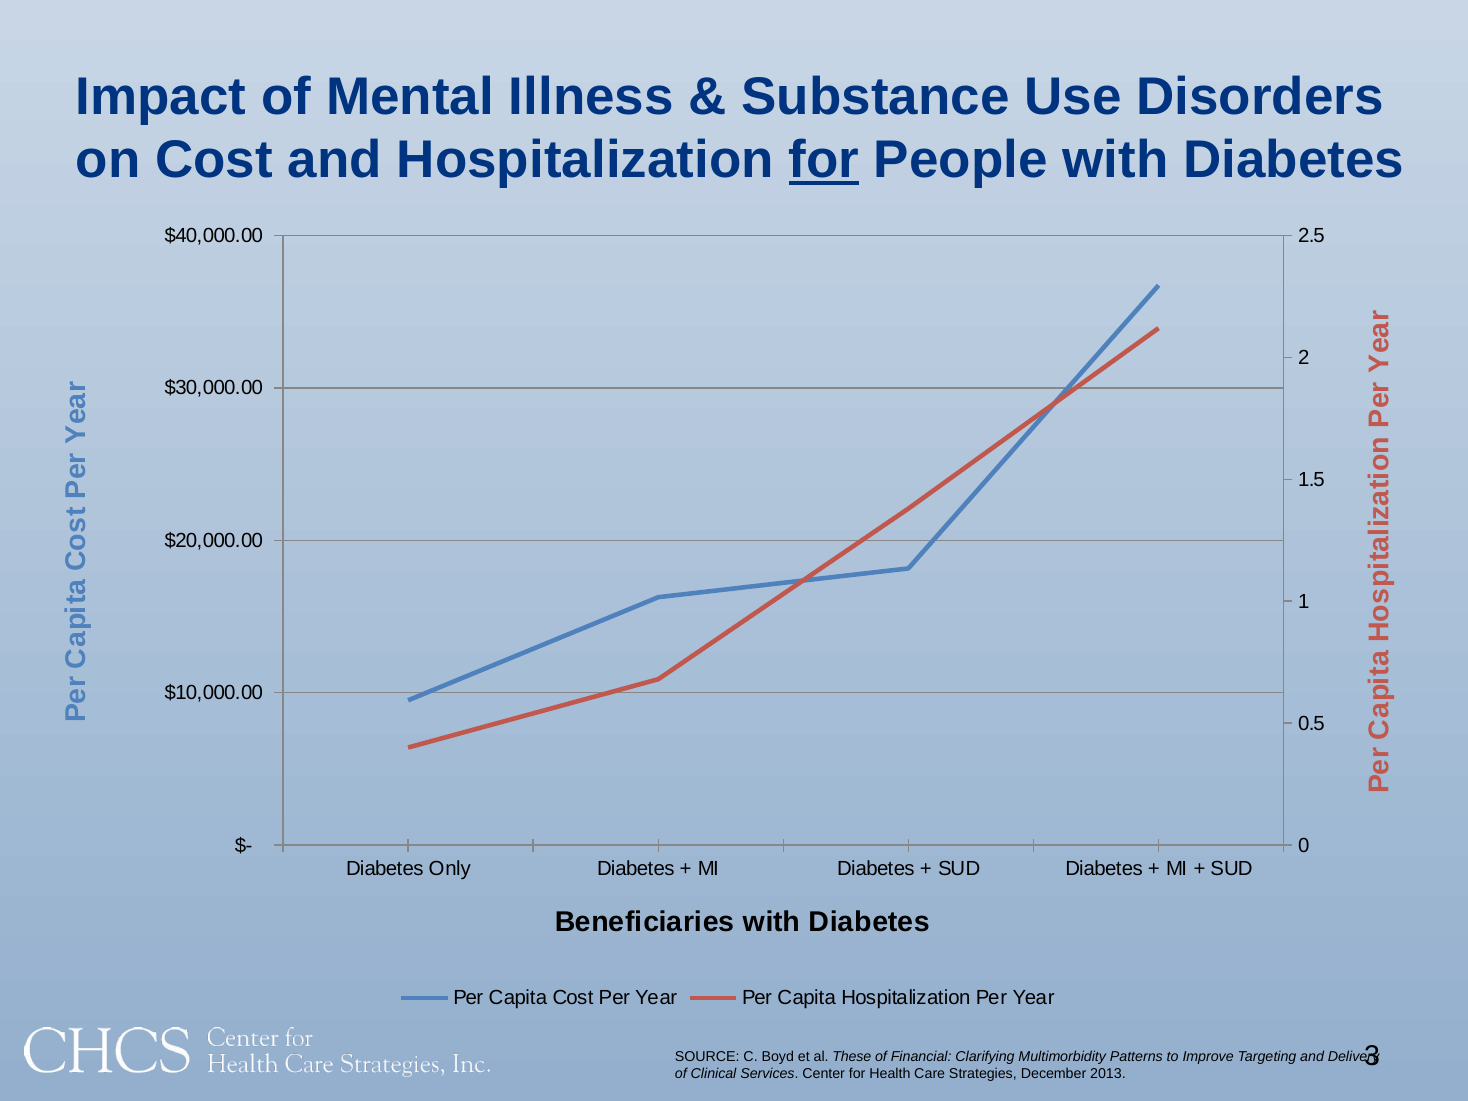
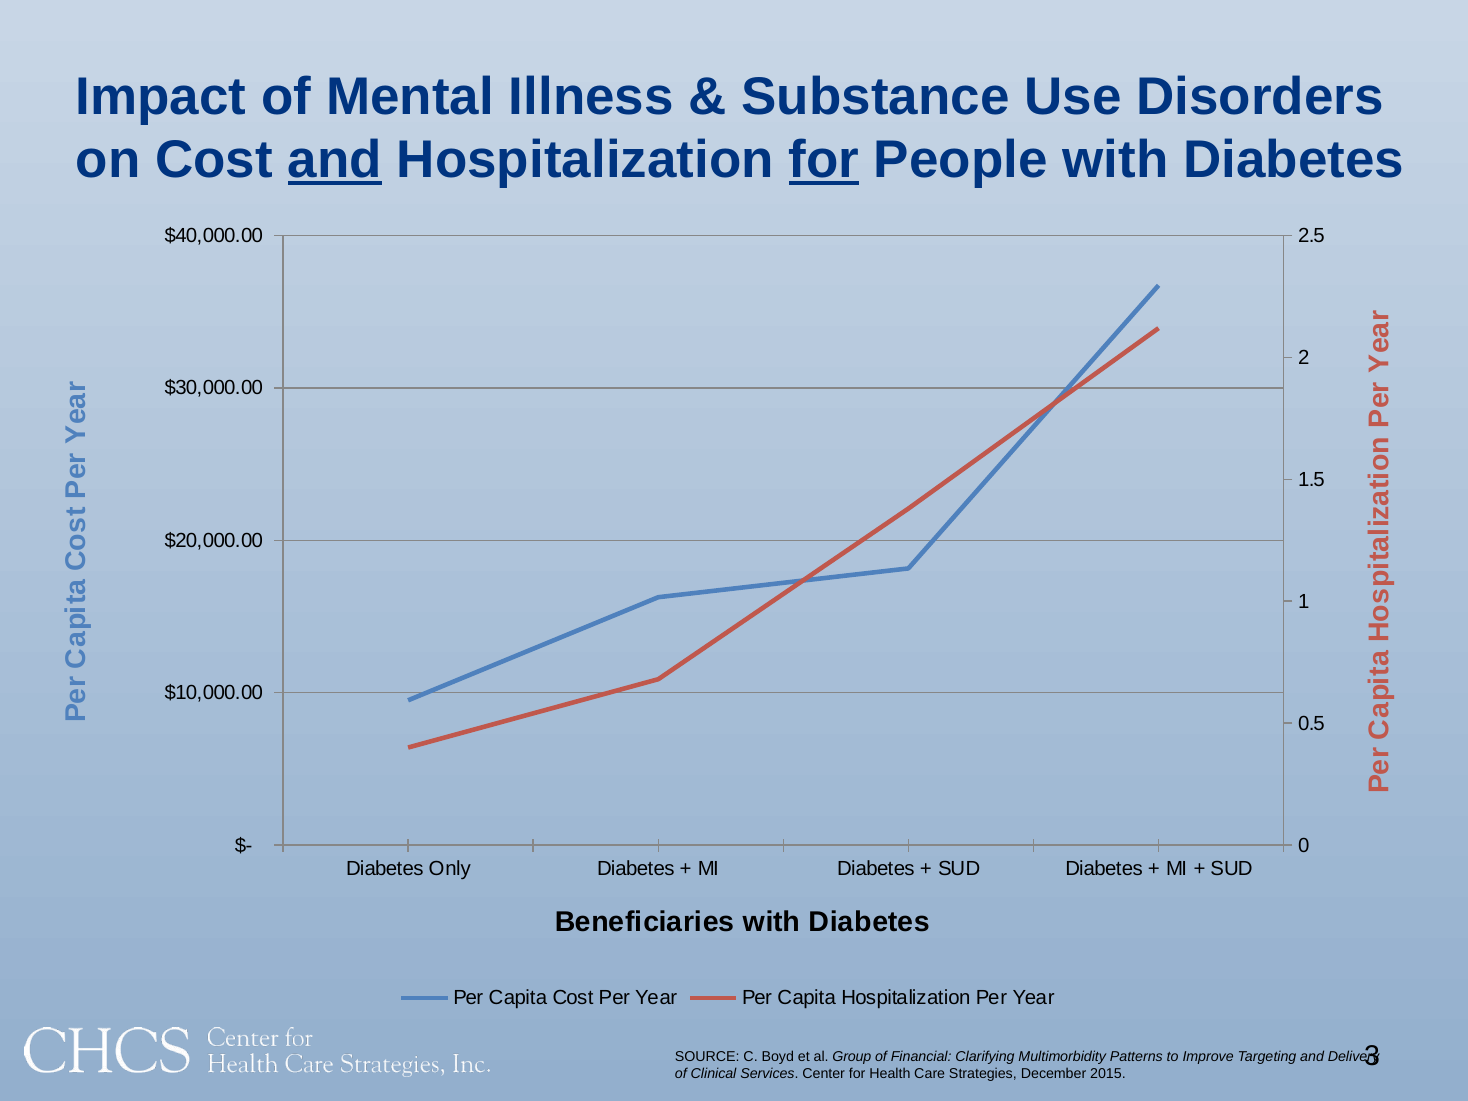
and underline: none -> present (335, 160)
These: These -> Group (852, 1057)
2013: 2013 -> 2015 (1108, 1074)
